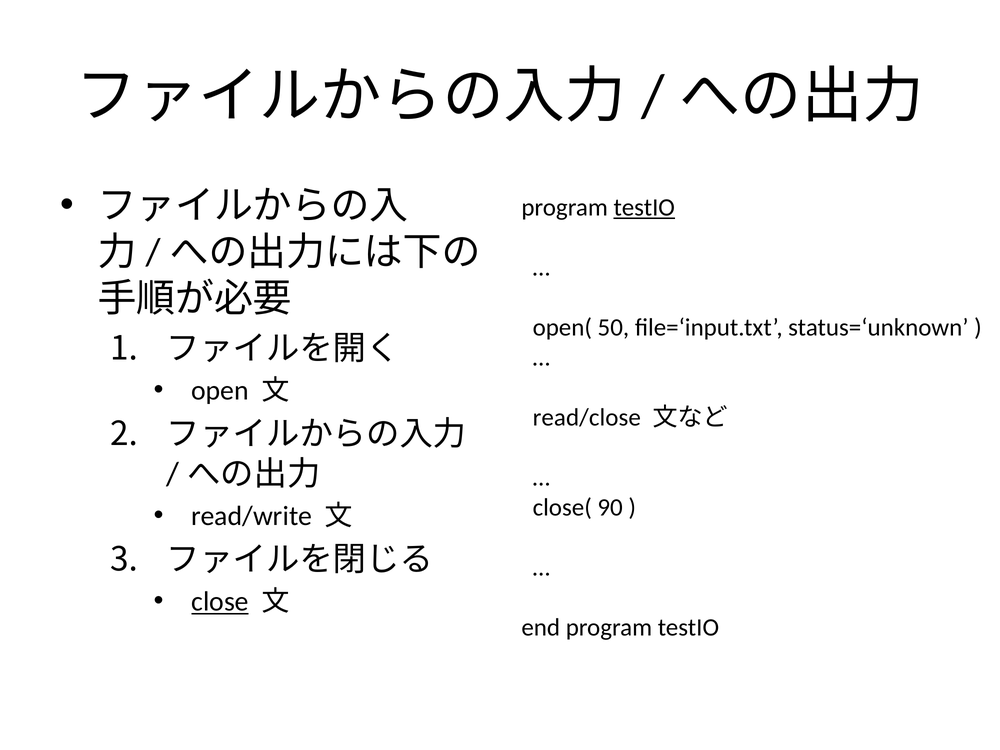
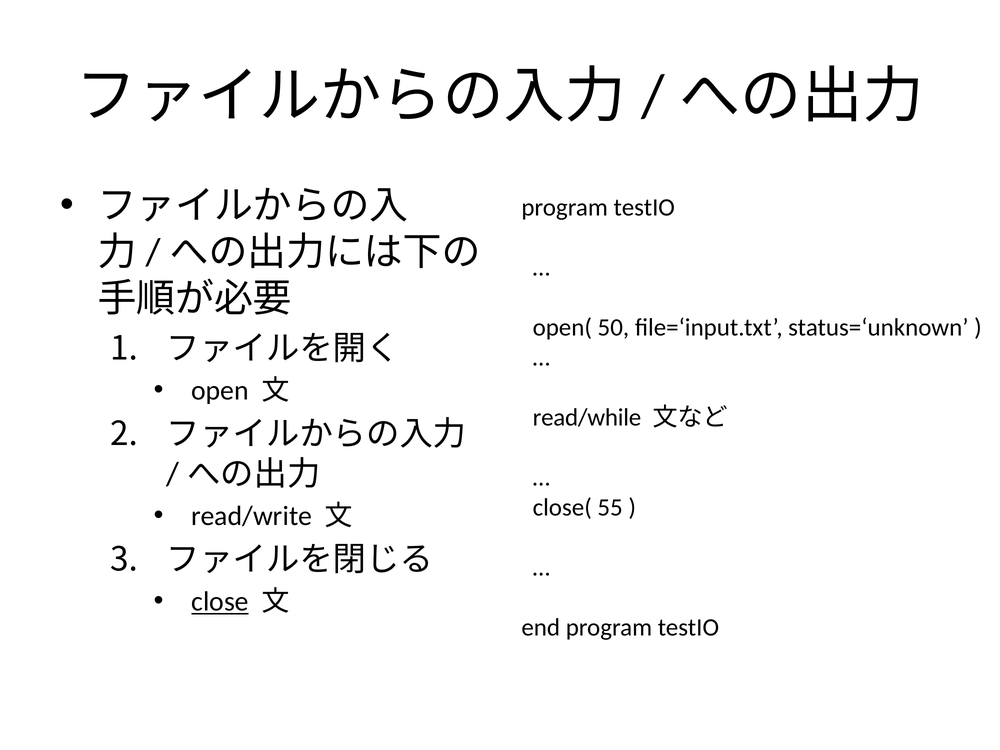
testIO underline: present -> none (644, 208)
read/close: read/close -> read/while (587, 418)
90: 90 -> 55 (610, 508)
